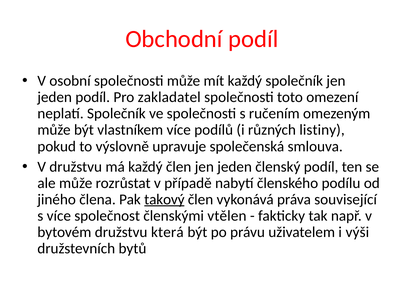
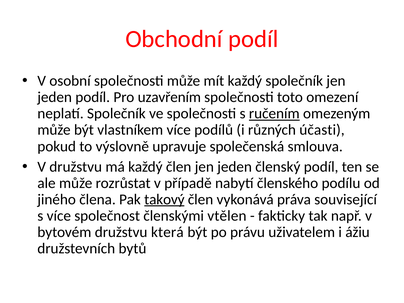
zakladatel: zakladatel -> uzavřením (169, 97)
ručením underline: none -> present (274, 114)
listiny: listiny -> účasti (322, 130)
výši: výši -> ážiu (358, 232)
